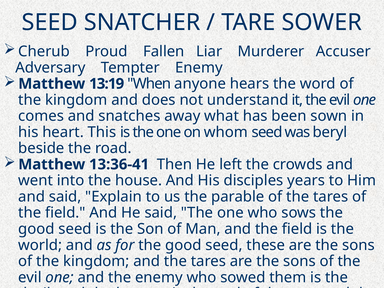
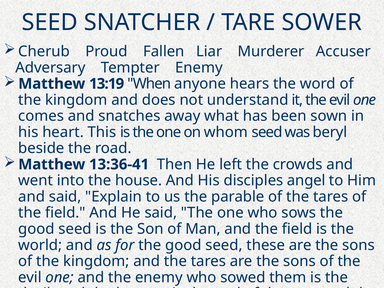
years: years -> angel (306, 181)
